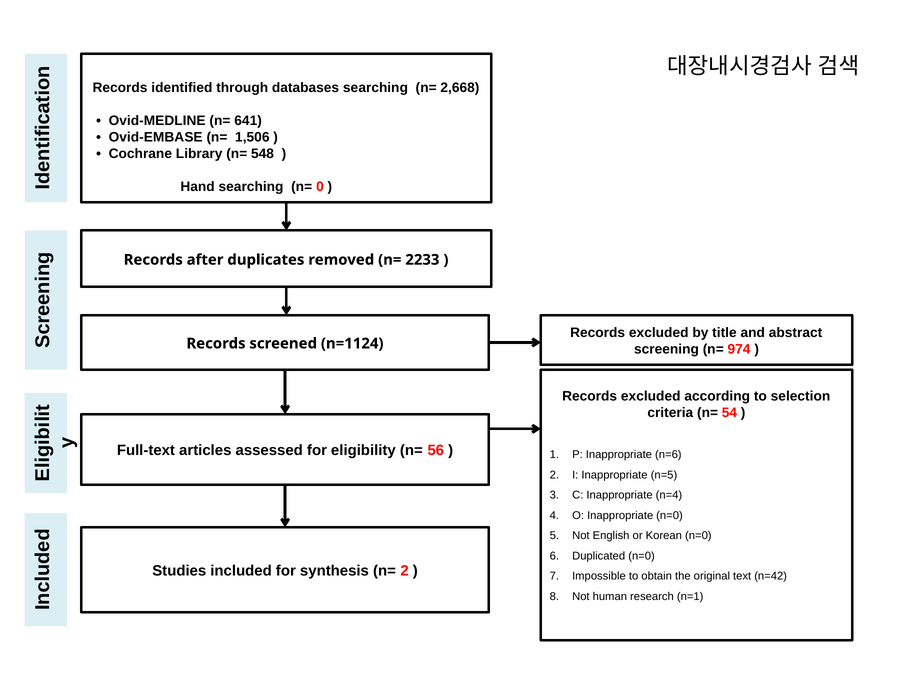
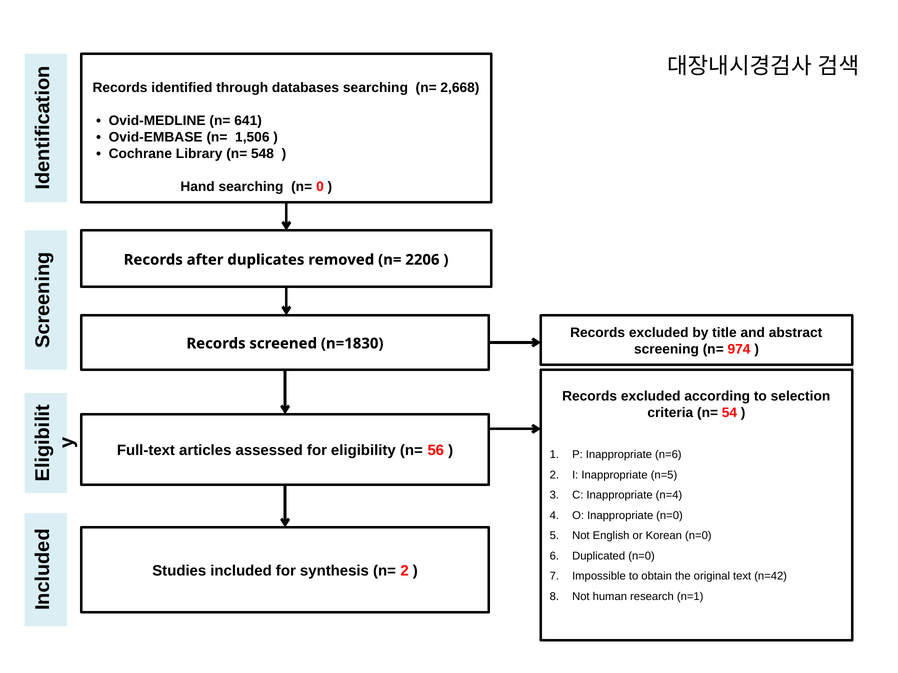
2233: 2233 -> 2206 (422, 260)
n=1124: n=1124 -> n=1830 (352, 344)
